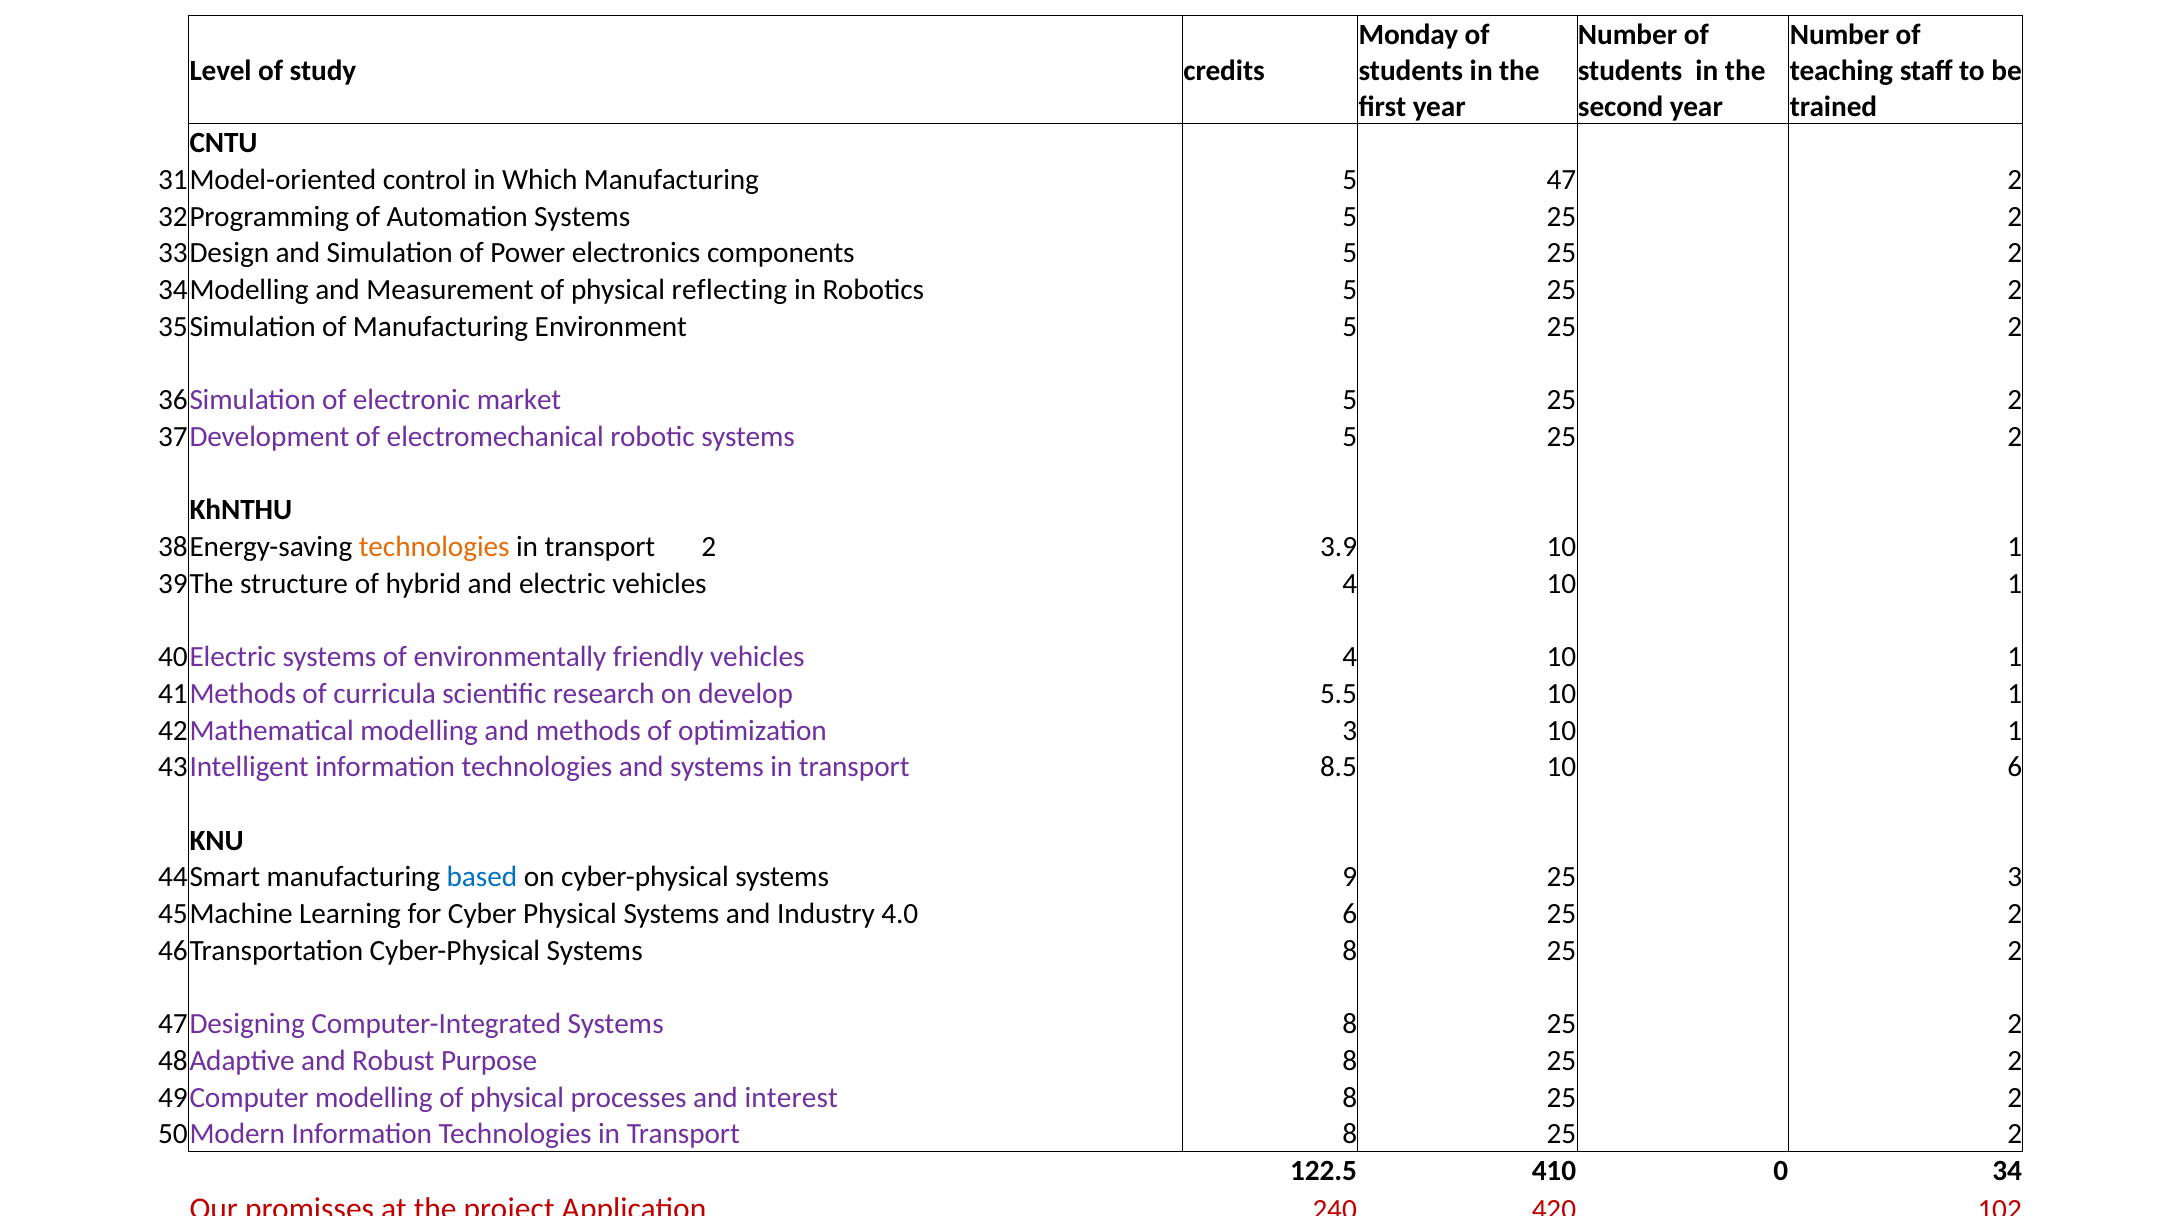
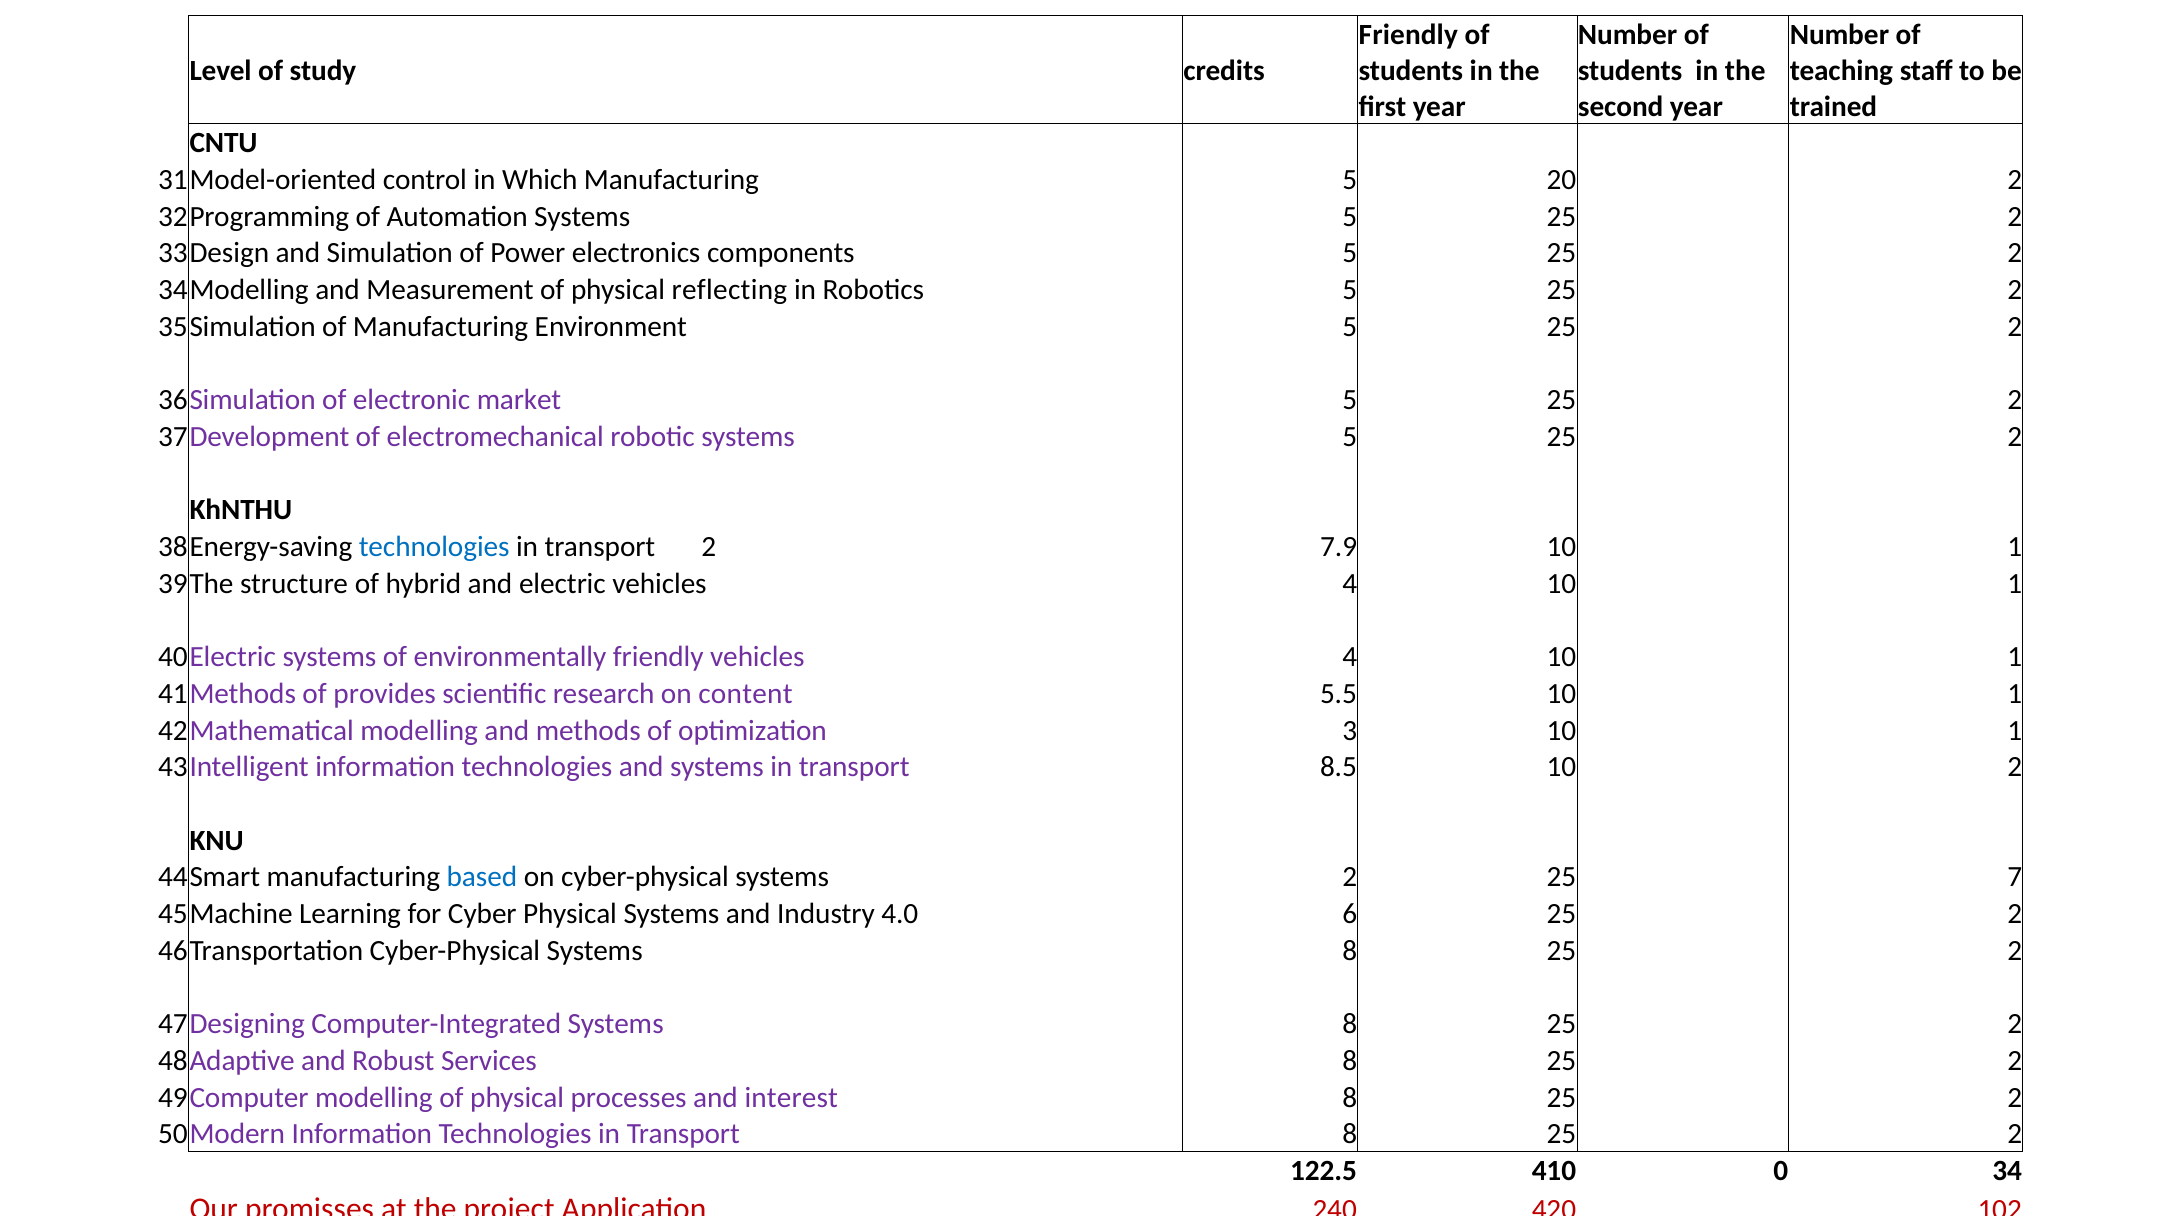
Monday: Monday -> Friendly (1408, 35)
47: 47 -> 20 (1561, 180)
technologies colour: orange -> blue (434, 547)
3.9: 3.9 -> 7.9 (1339, 547)
curricula: curricula -> provides (385, 693)
develop: develop -> content (745, 693)
10 6: 6 -> 2 (2015, 767)
systems 9: 9 -> 2 (1350, 877)
25 3: 3 -> 7 (2015, 877)
Purpose: Purpose -> Services (489, 1060)
